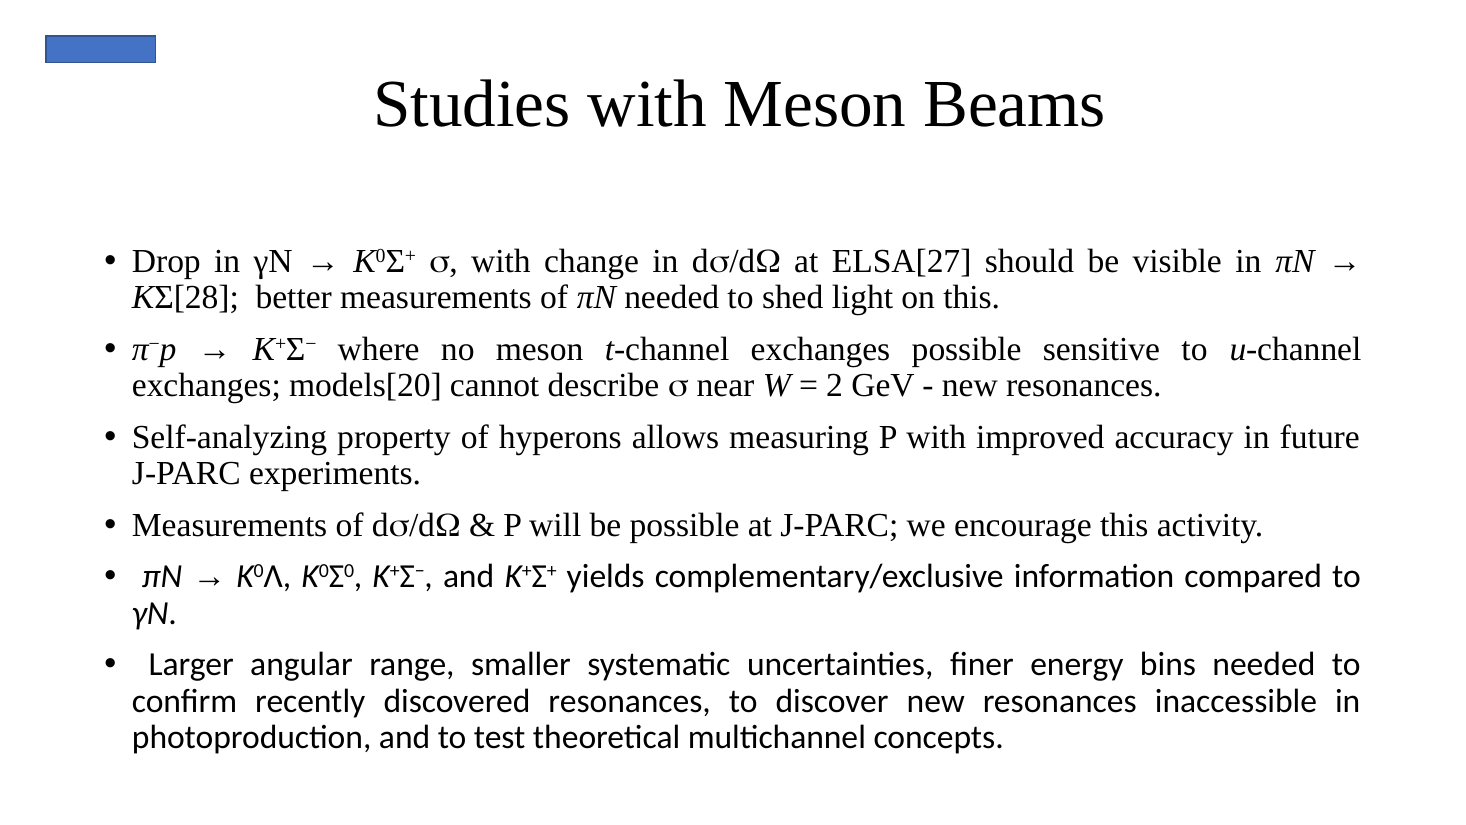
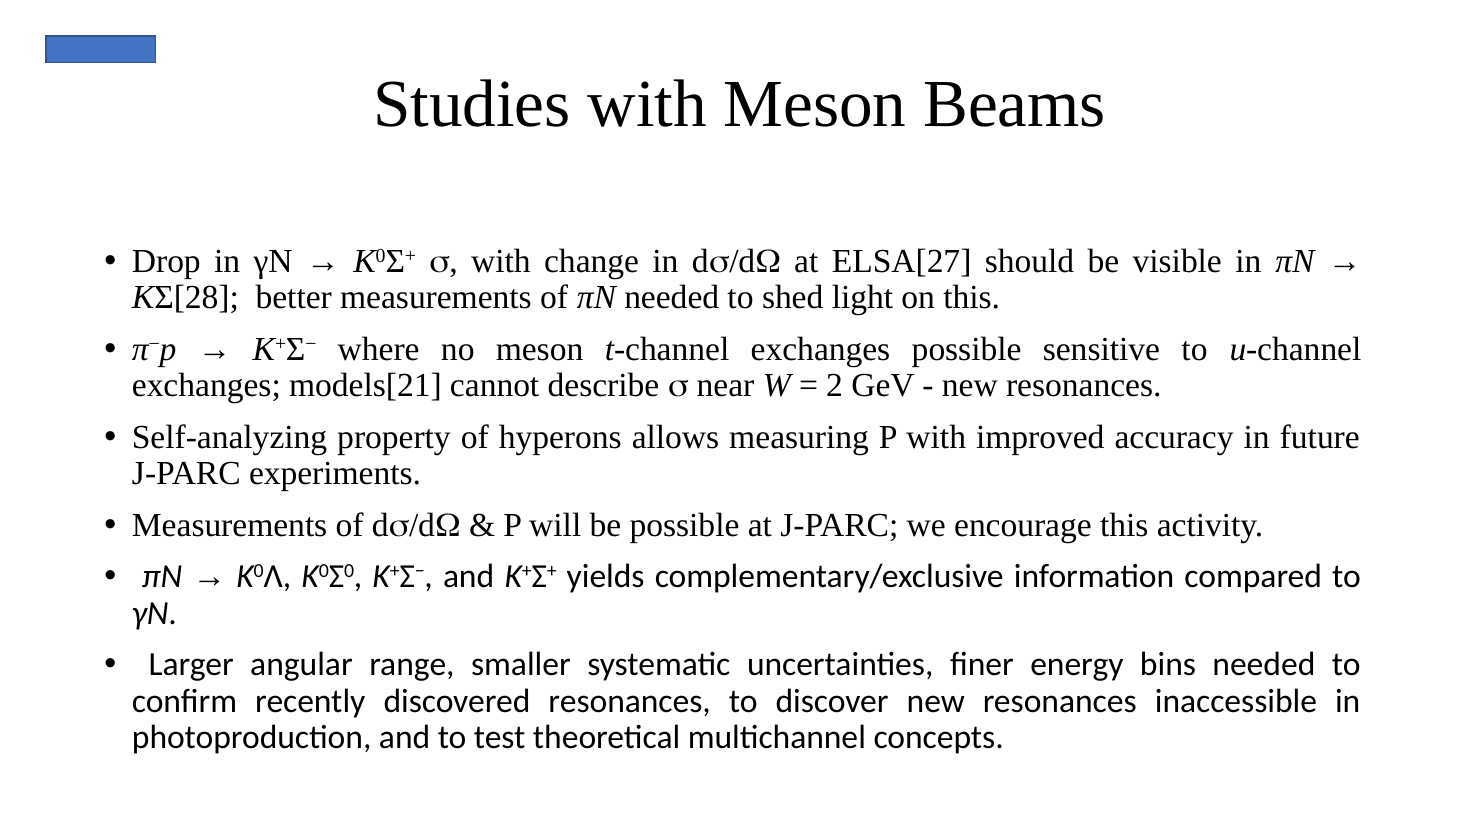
models[20: models[20 -> models[21 (365, 386)
